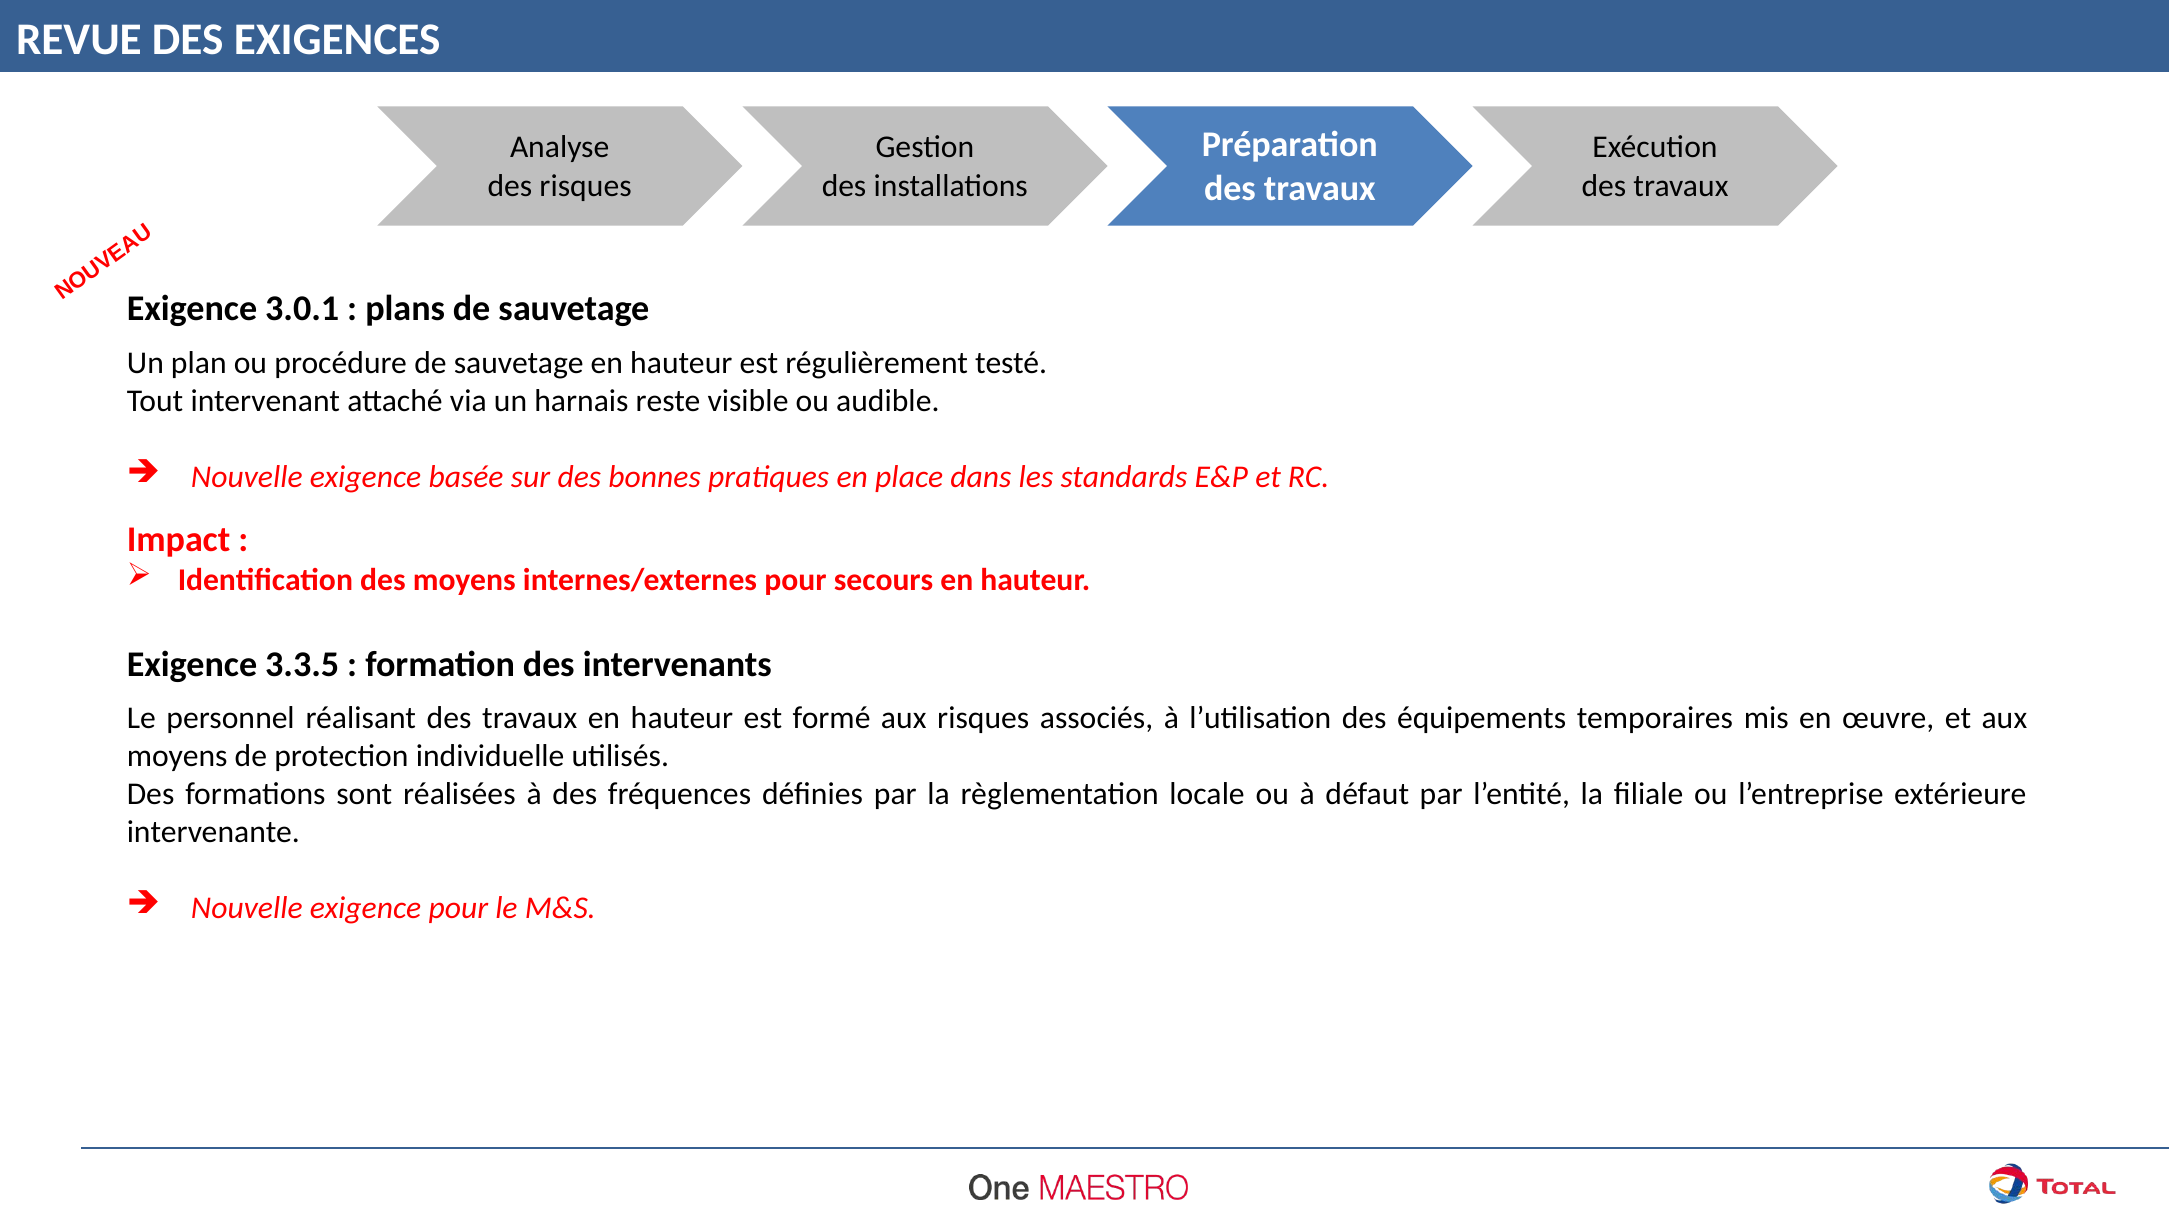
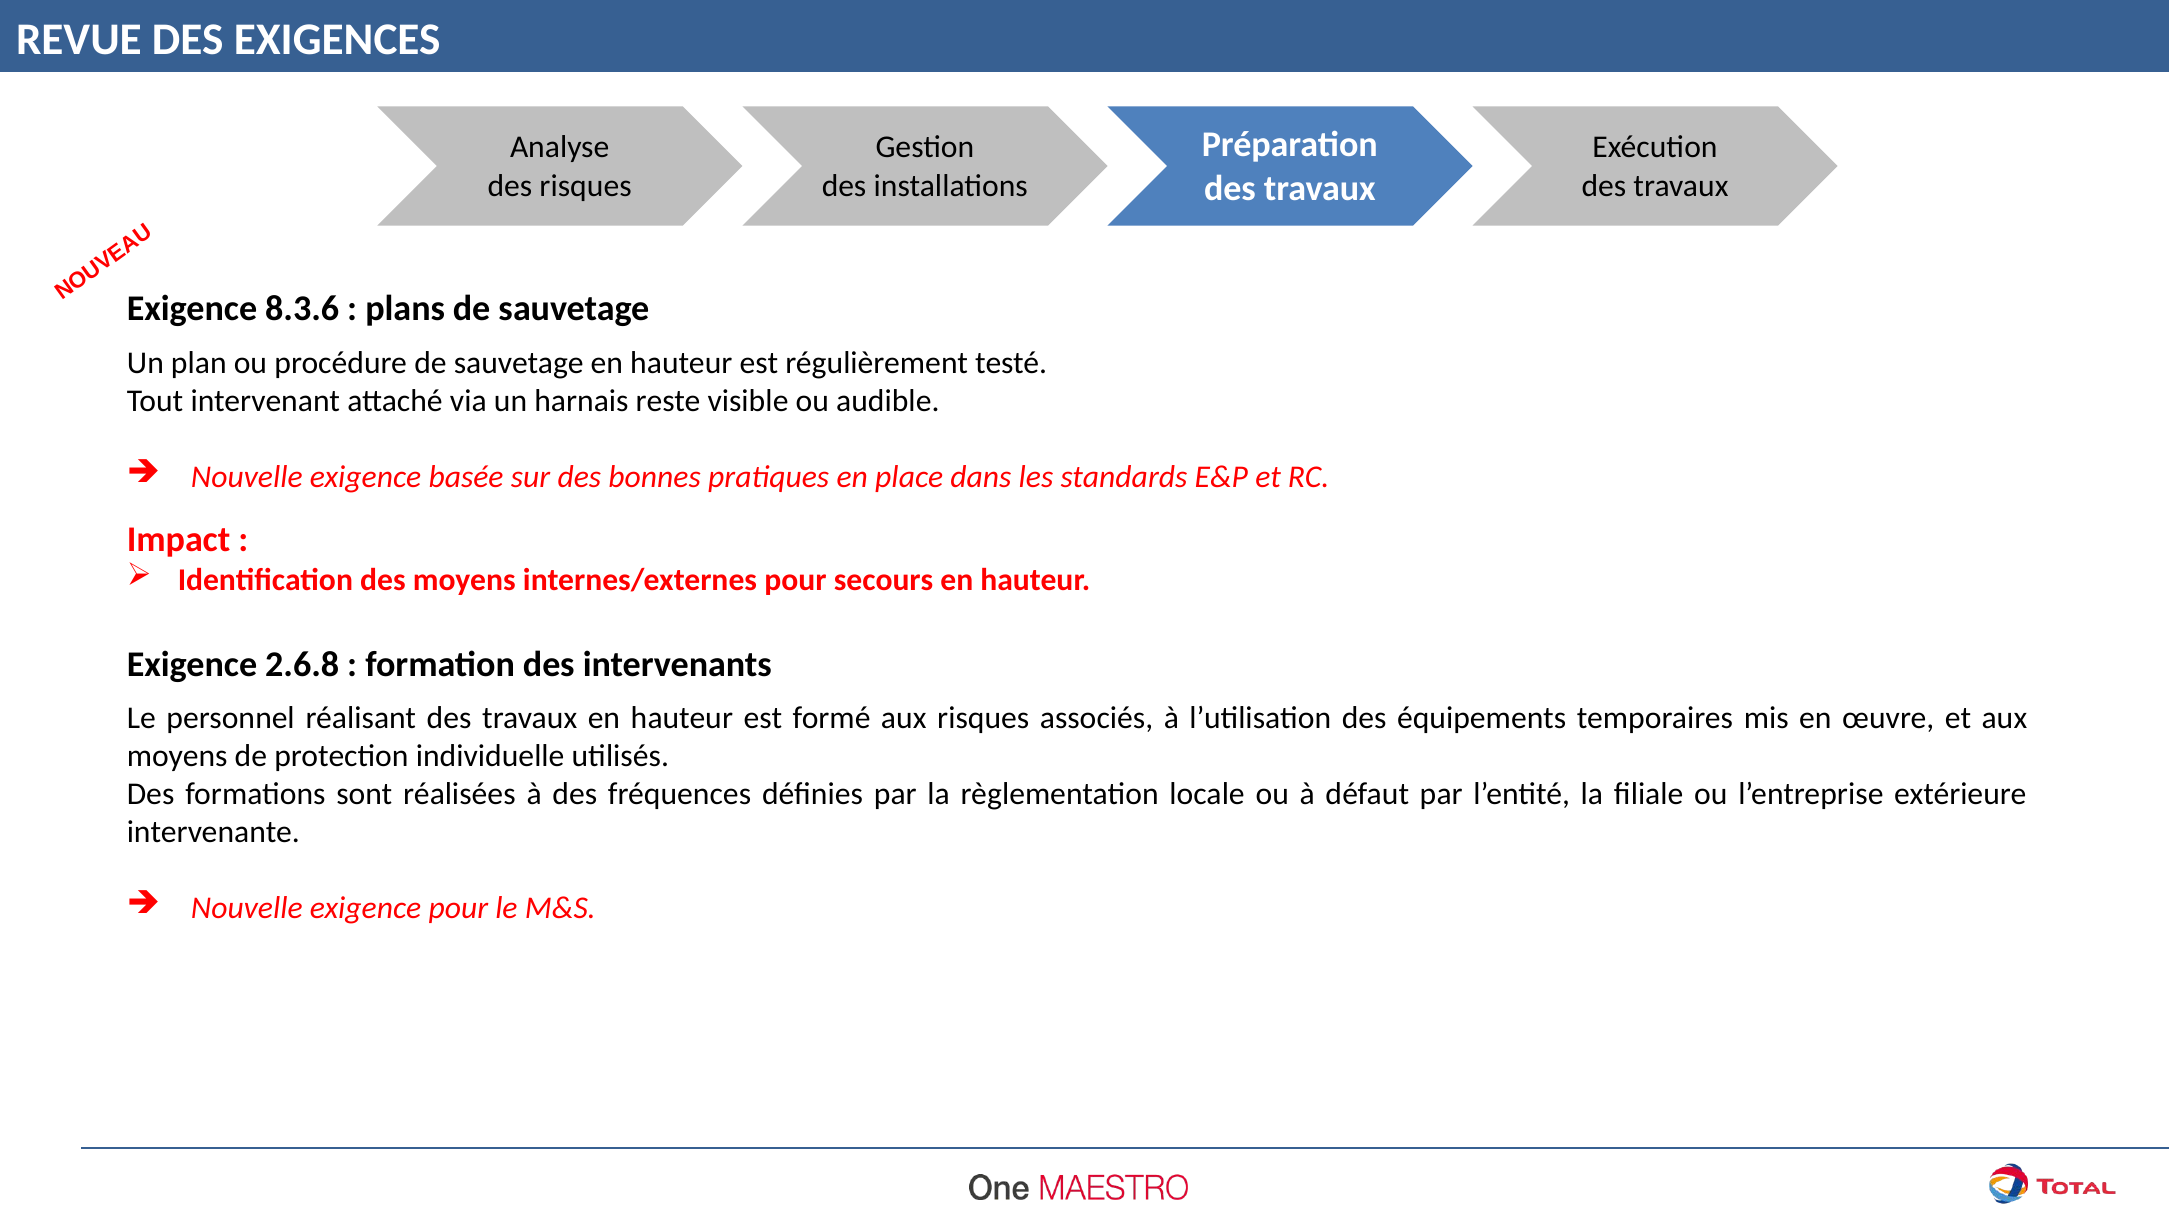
3.0.1: 3.0.1 -> 8.3.6 (302, 309)
3.3.5: 3.3.5 -> 2.6.8 (302, 664)
